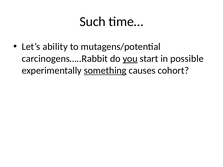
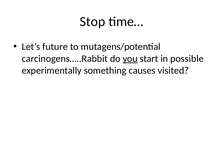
Such: Such -> Stop (93, 22)
ability: ability -> future (55, 47)
something underline: present -> none (105, 71)
cohort: cohort -> visited (173, 71)
